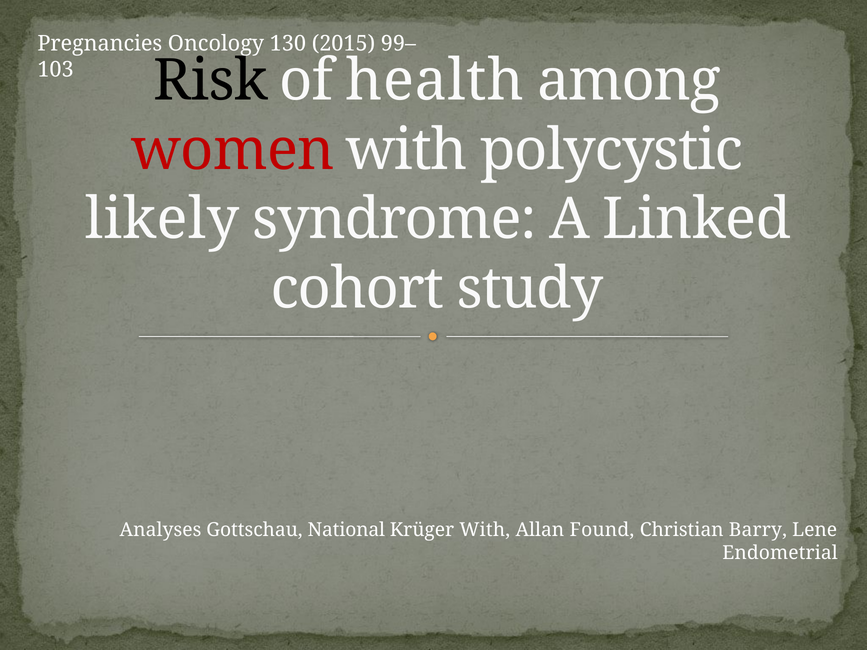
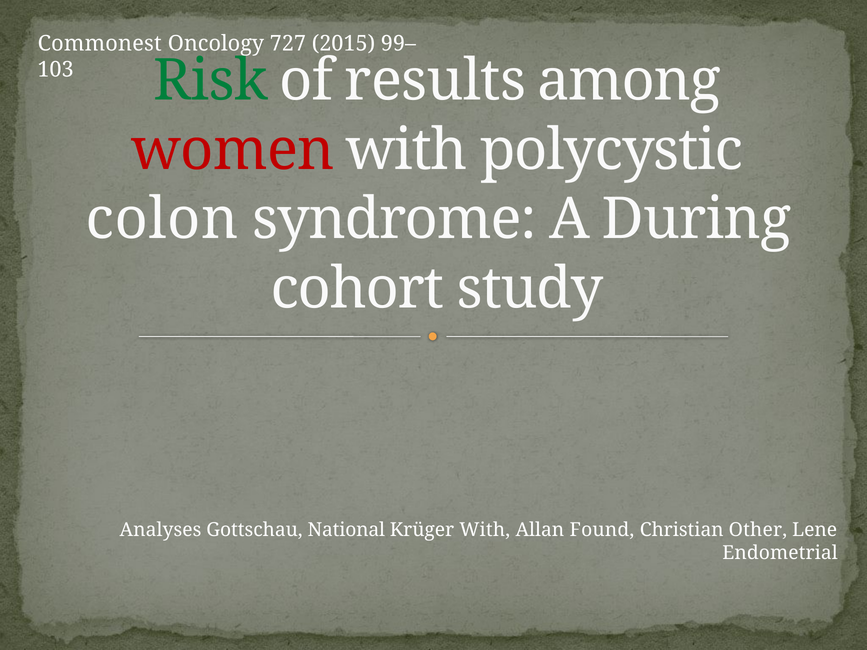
Pregnancies: Pregnancies -> Commonest (100, 44)
130: 130 -> 727 (288, 44)
Risk colour: black -> green (211, 81)
health: health -> results (435, 81)
likely: likely -> colon (162, 219)
Linked: Linked -> During (697, 219)
Barry: Barry -> Other (758, 530)
